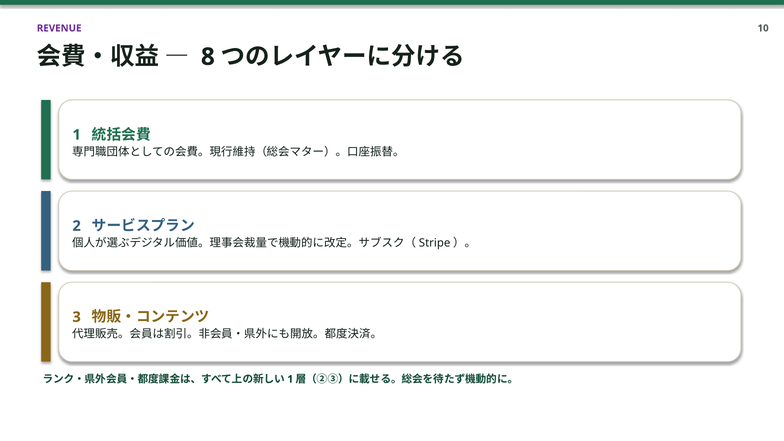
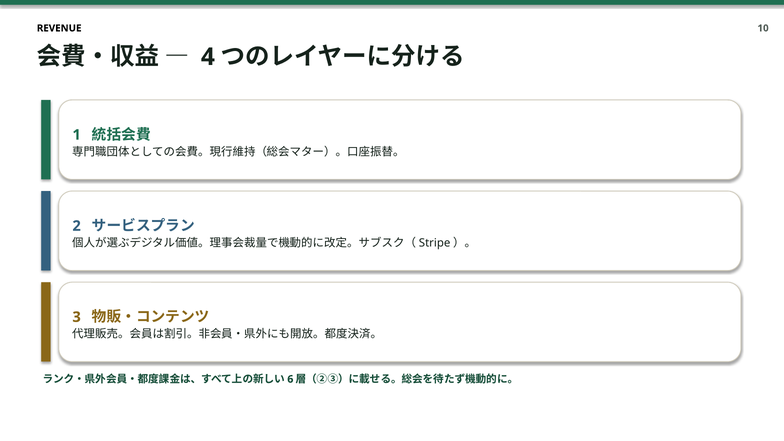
REVENUE colour: purple -> black (59, 28)
8: 8 -> 4 (208, 57)
1: 1 -> 6 (290, 379)
